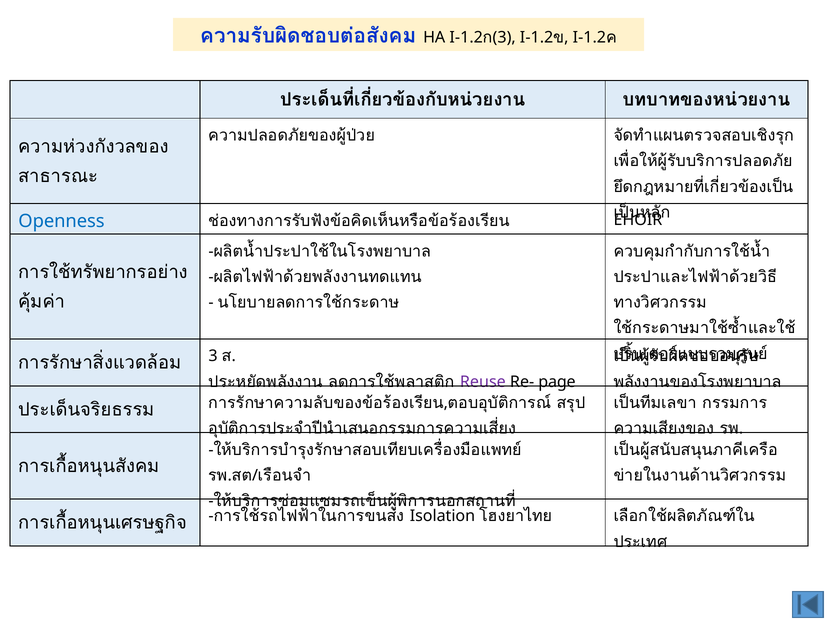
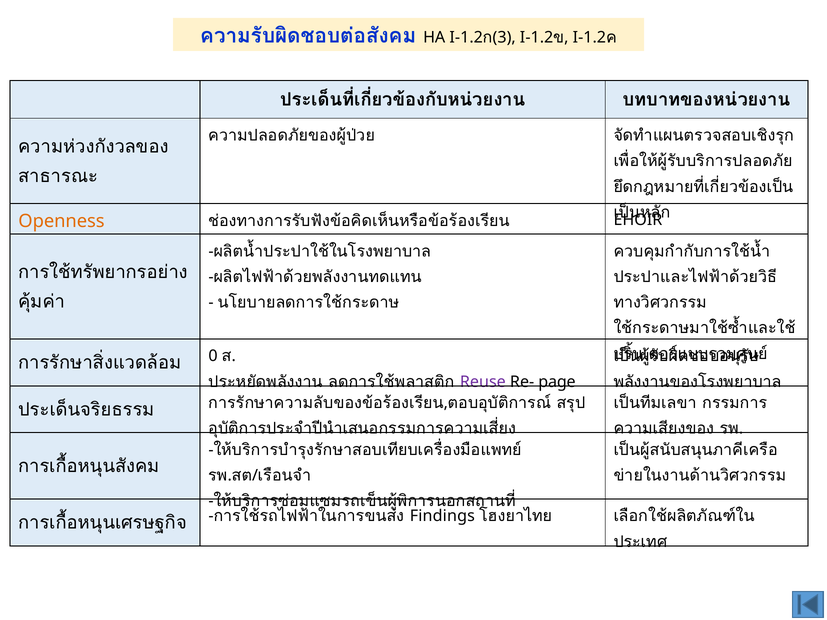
Openness colour: blue -> orange (61, 221)
3: 3 -> 0 (213, 356)
Isolation: Isolation -> Findings (442, 516)
